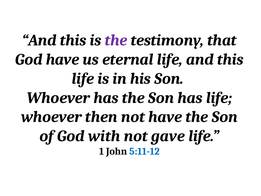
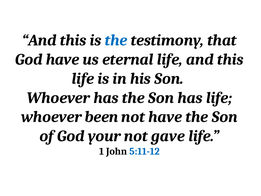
the colour: purple -> blue (116, 40)
then: then -> been (101, 117)
with: with -> your (104, 136)
